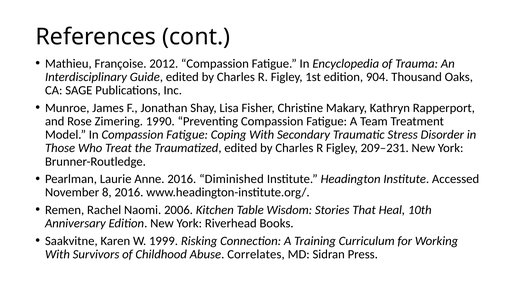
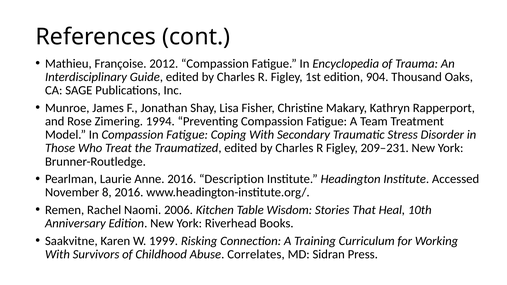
1990: 1990 -> 1994 (160, 121)
Diminished: Diminished -> Description (232, 179)
